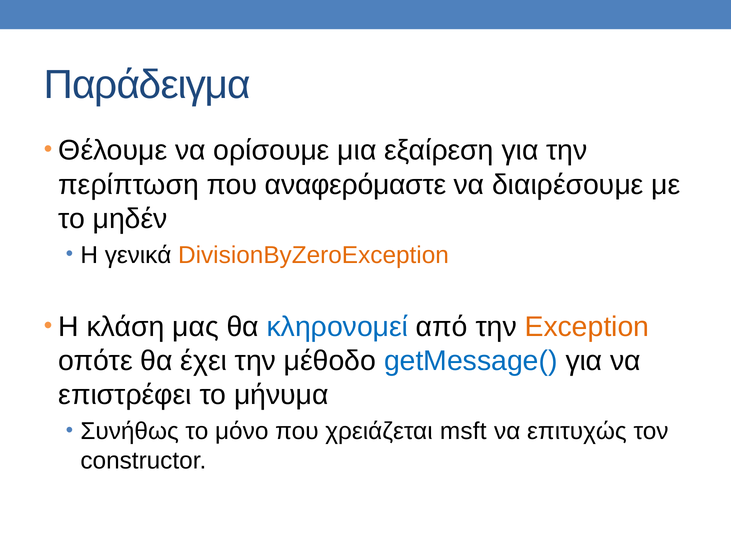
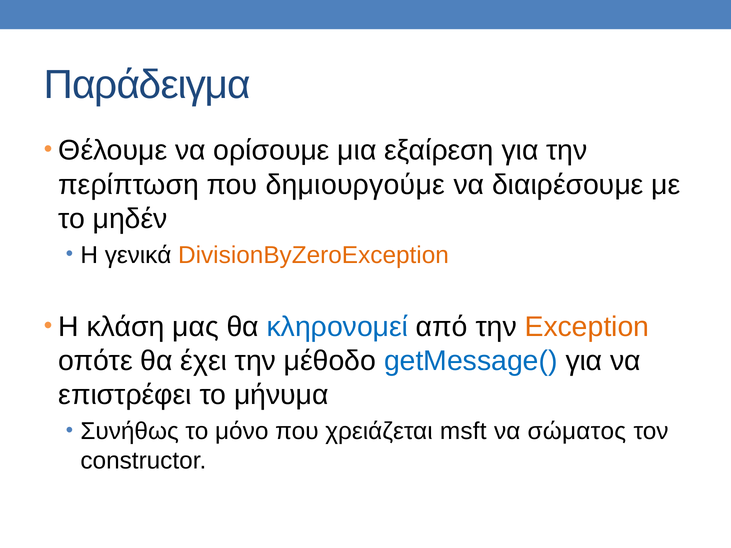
αναφερόμαστε: αναφερόμαστε -> δημιουργούμε (355, 185)
επιτυχώς: επιτυχώς -> σώματος (577, 431)
